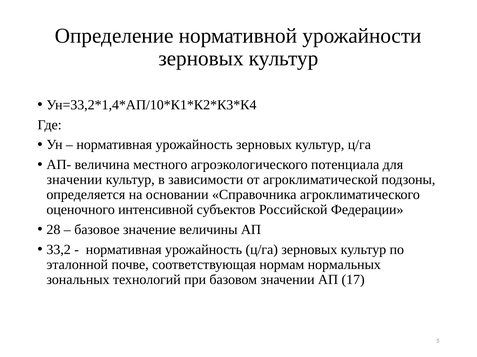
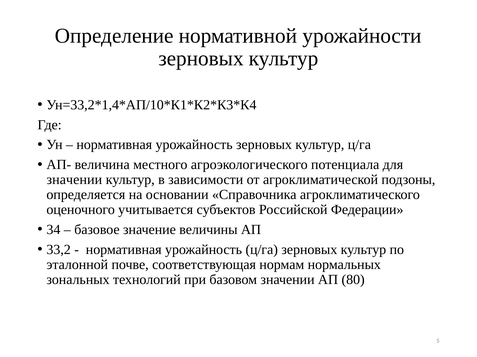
интенсивной: интенсивной -> учитывается (156, 210)
28: 28 -> 34 (53, 230)
17: 17 -> 80 (353, 280)
